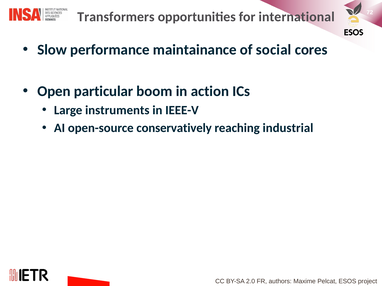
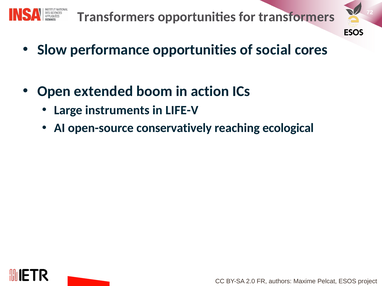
for international: international -> transformers (297, 17)
performance maintainance: maintainance -> opportunities (195, 50)
particular: particular -> extended (104, 91)
IEEE-V: IEEE-V -> LIFE-V (182, 110)
industrial: industrial -> ecological (288, 128)
